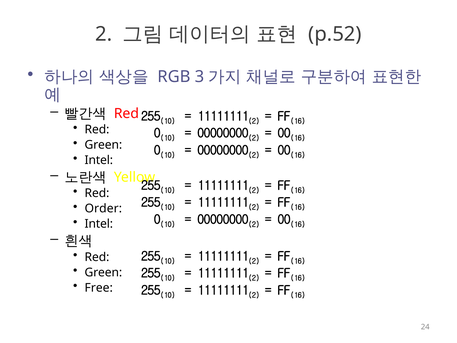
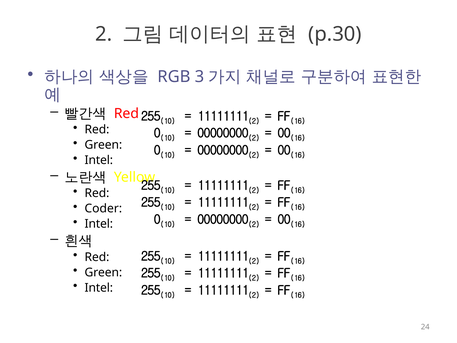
p.52: p.52 -> p.30 (335, 34)
Order: Order -> Coder (103, 208)
Free: Free -> Intel (99, 287)
